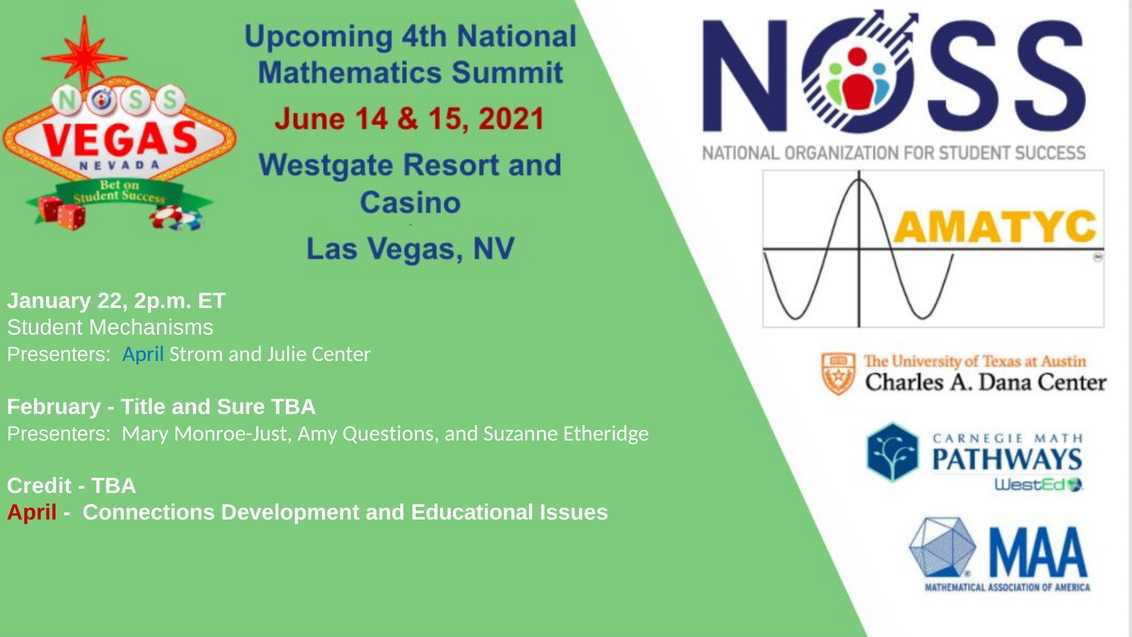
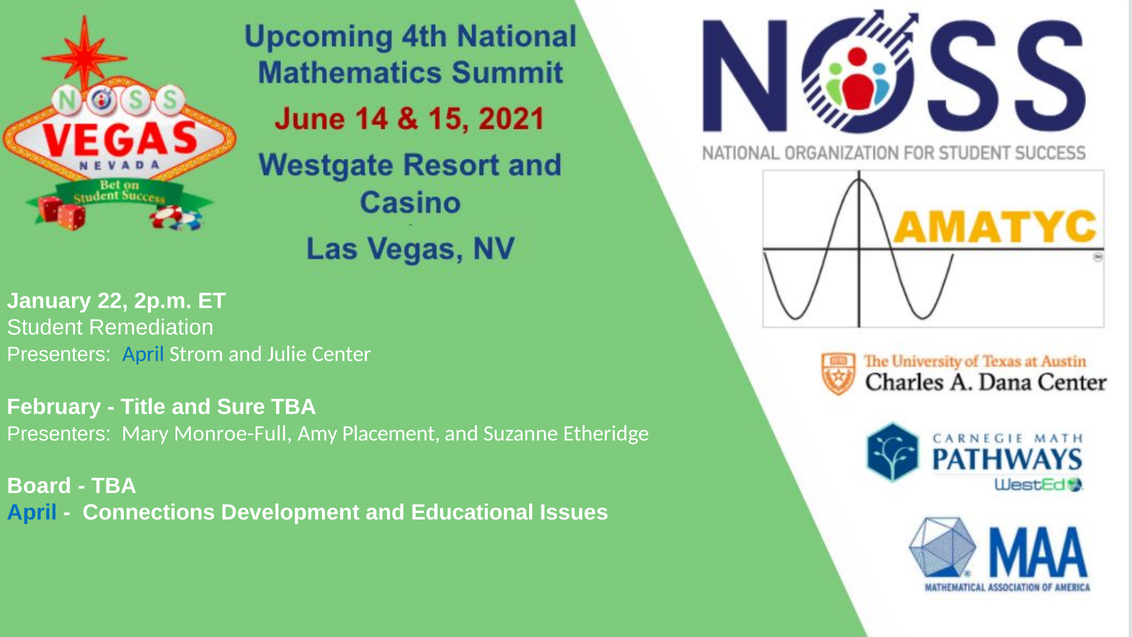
Mechanisms: Mechanisms -> Remediation (151, 327)
Monroe-Just: Monroe-Just -> Monroe-Full (233, 433)
Questions: Questions -> Placement (391, 433)
Credit: Credit -> Board (39, 486)
April colour: red -> blue (32, 512)
